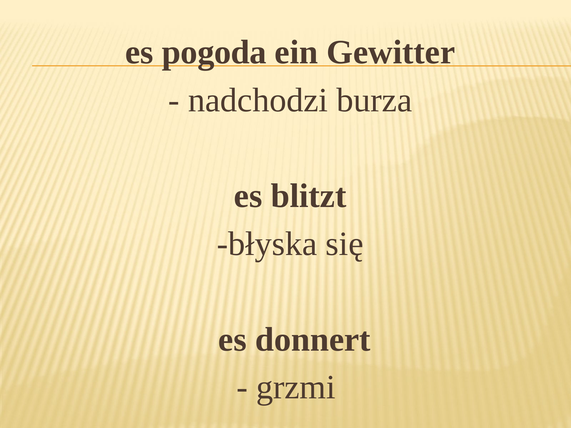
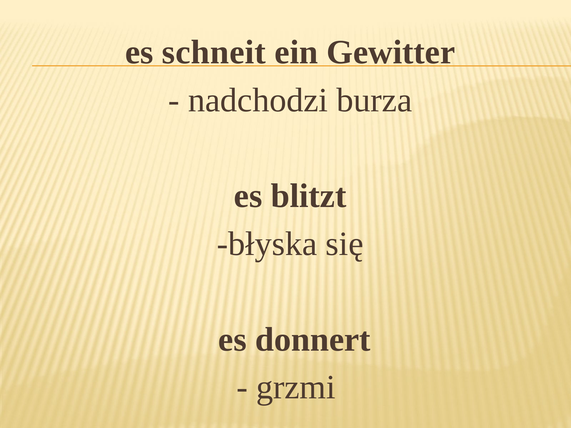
pogoda: pogoda -> schneit (214, 52)
